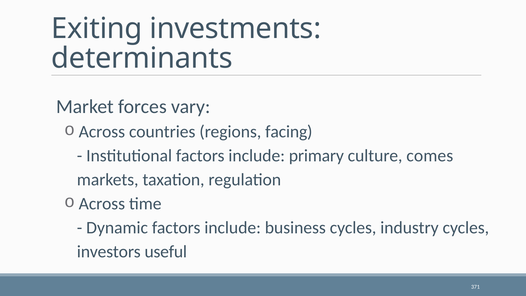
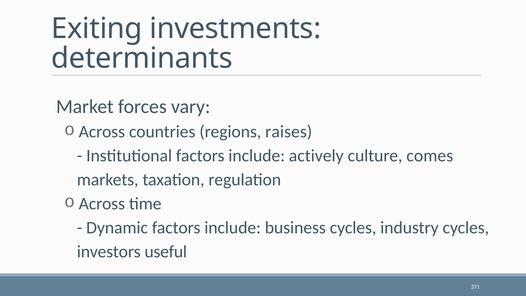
facing: facing -> raises (289, 132)
primary: primary -> actively (316, 156)
